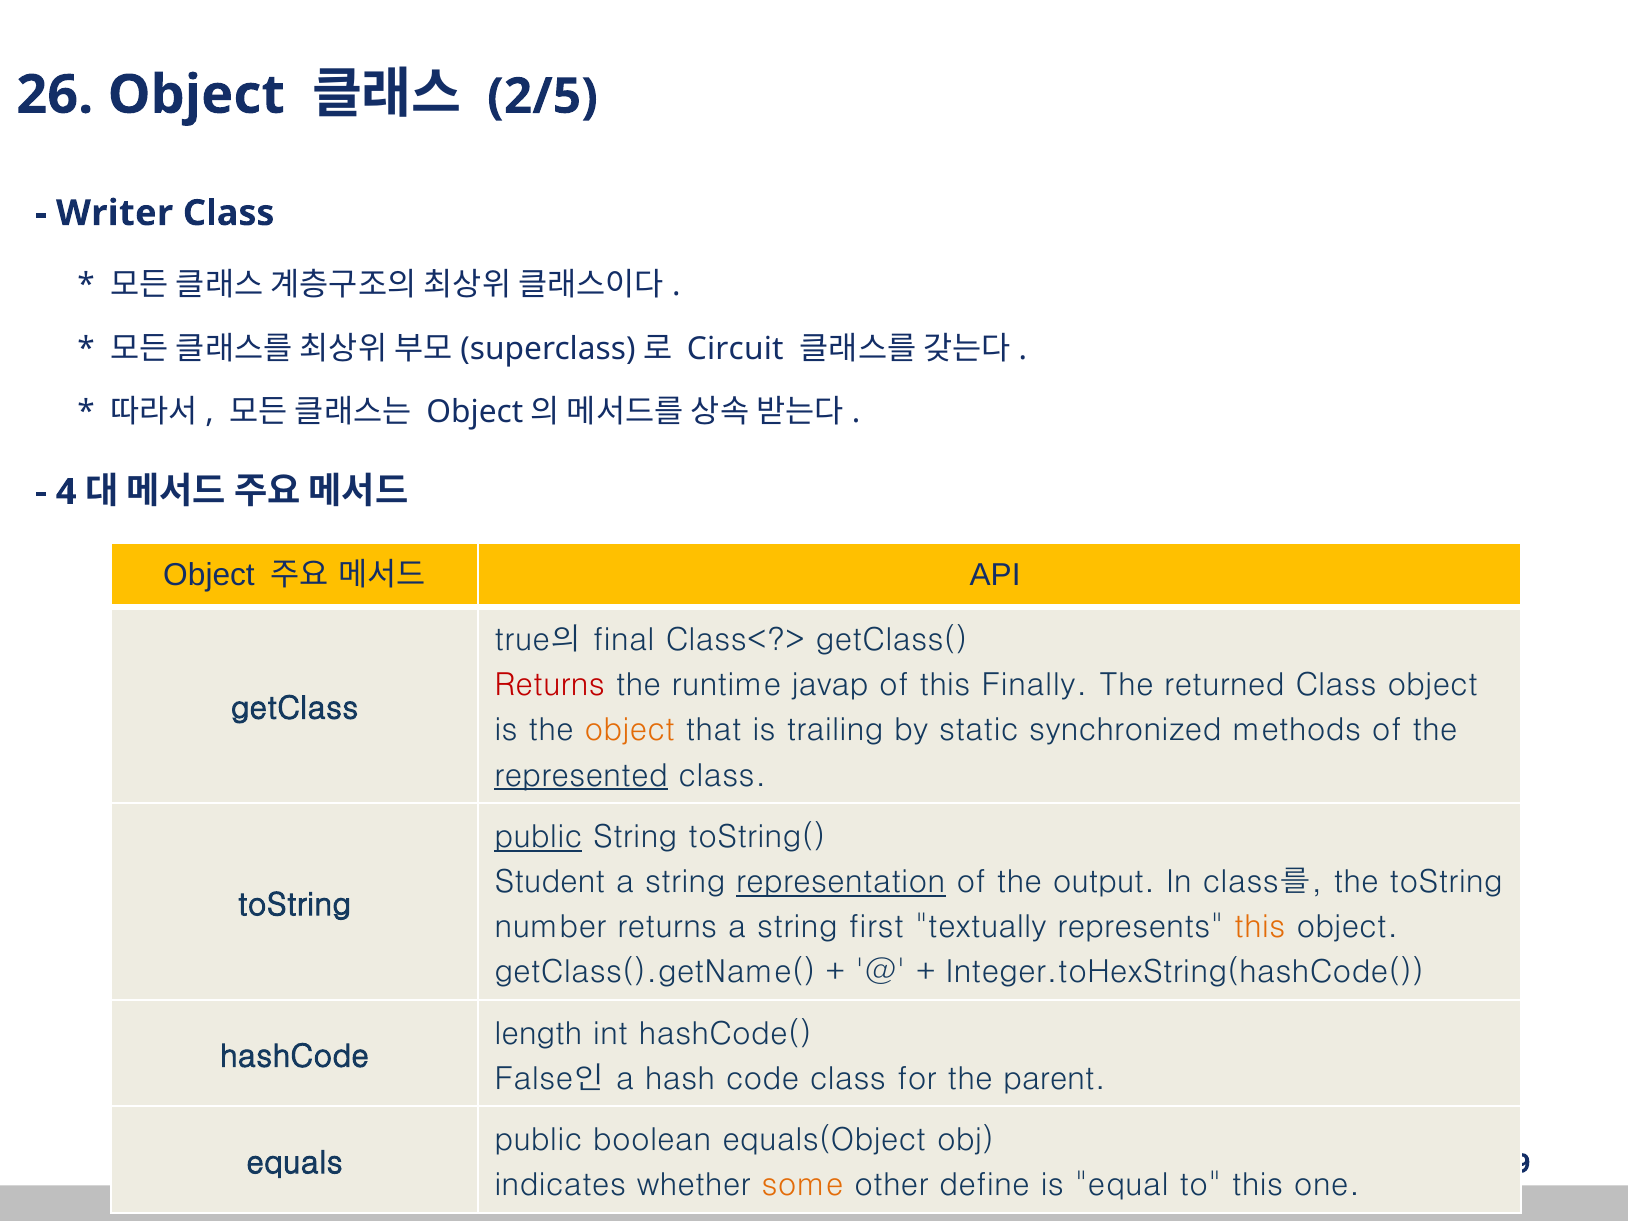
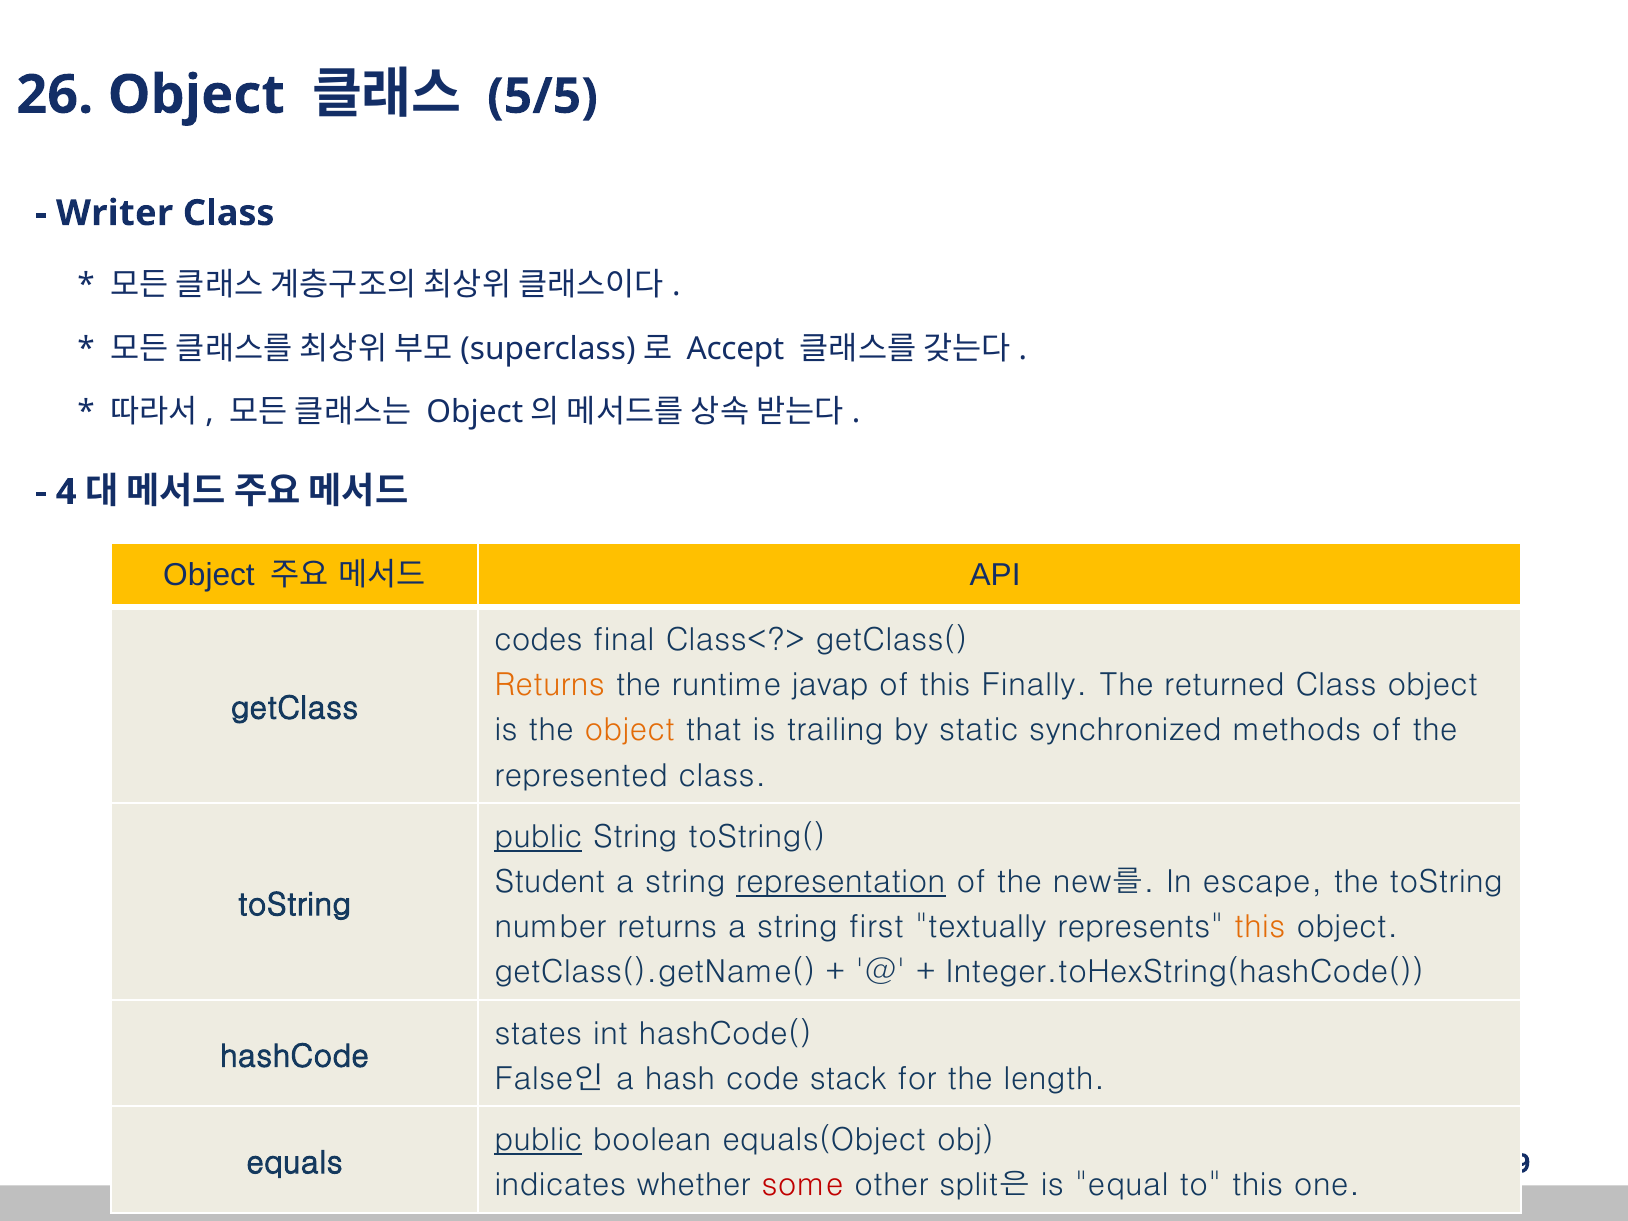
2/5: 2/5 -> 5/5 (543, 96)
Circuit: Circuit -> Accept (736, 349)
true의: true의 -> codes (538, 640)
Returns colour: red -> orange (550, 685)
represented underline: present -> none (581, 776)
output: output -> new를 (1104, 882)
class를: class를 -> escape (1263, 882)
length: length -> states (538, 1034)
code class: class -> stack (848, 1079)
parent: parent -> length (1054, 1079)
public underline: none -> present (538, 1140)
some colour: orange -> red (802, 1185)
define: define -> split은 (985, 1185)
